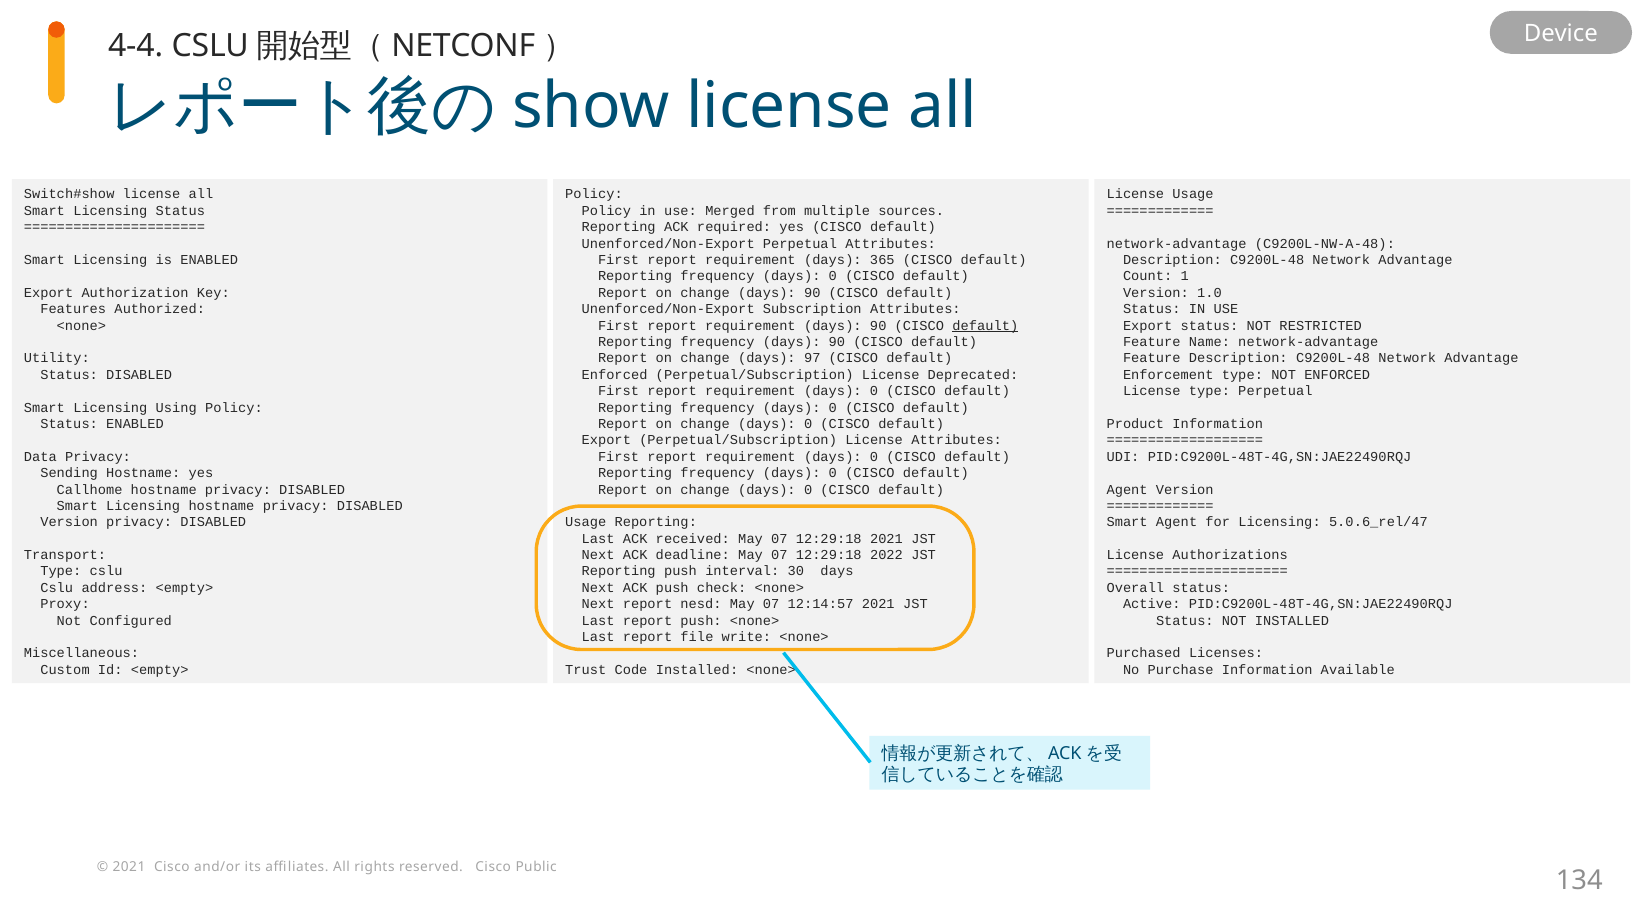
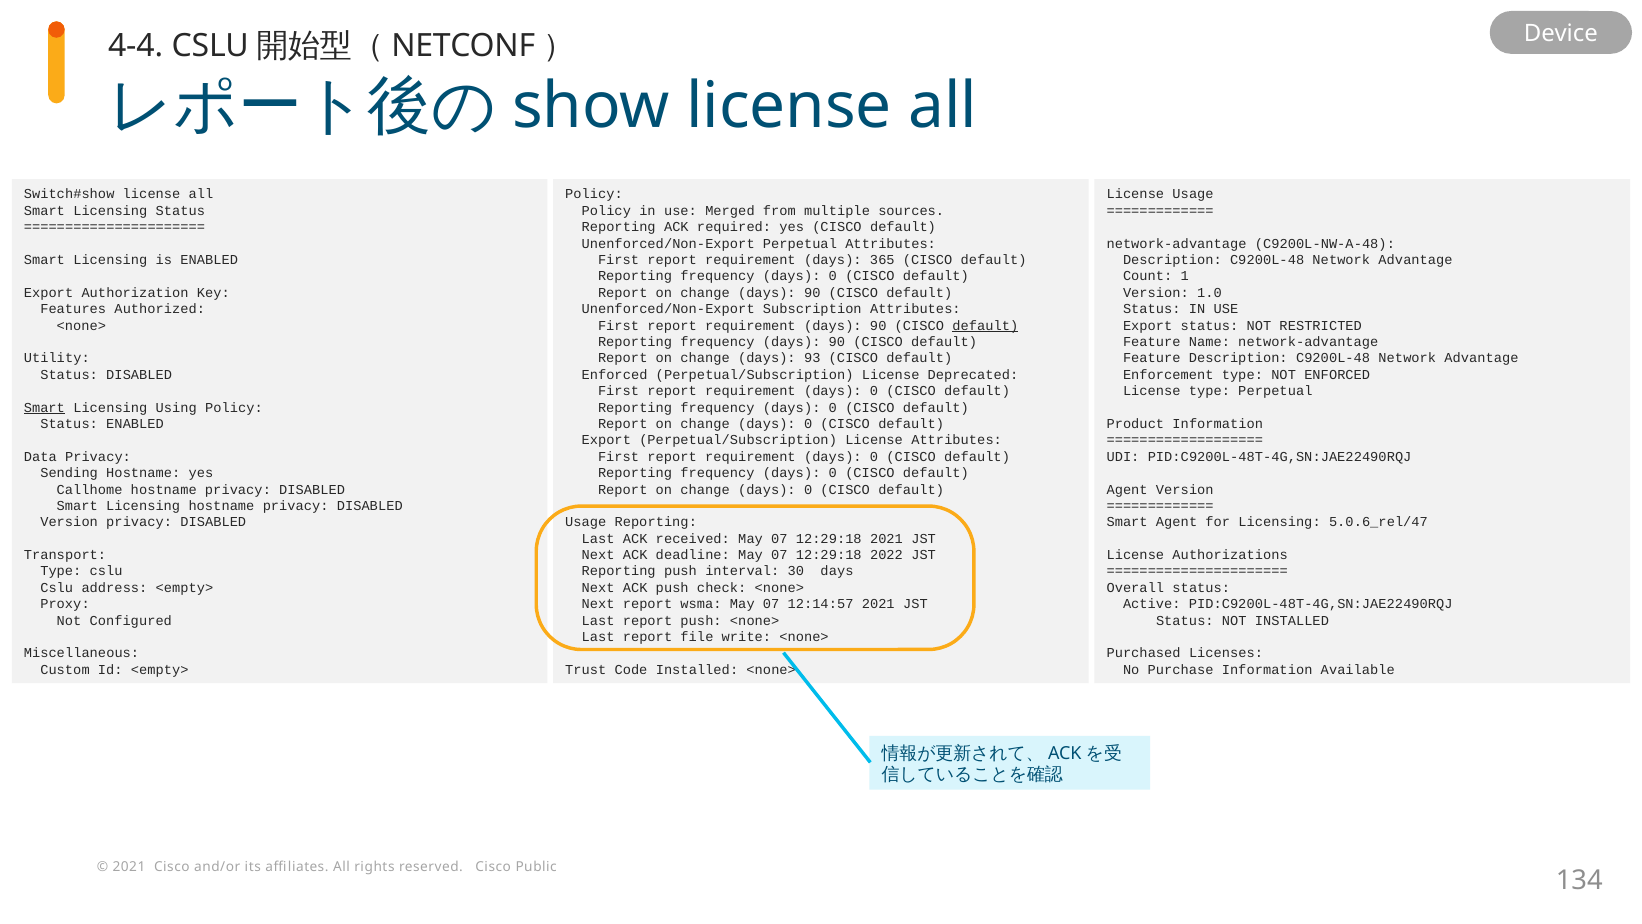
97: 97 -> 93 (812, 358)
Smart underline: none -> present (44, 407)
nesd: nesd -> wsma (701, 604)
